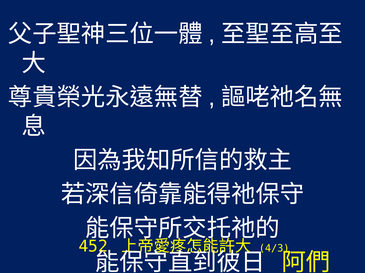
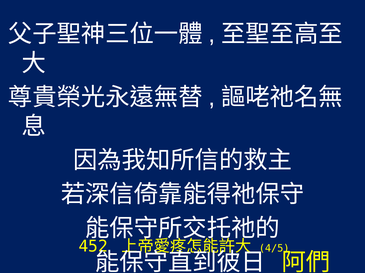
4/3: 4/3 -> 4/5 (274, 249)
